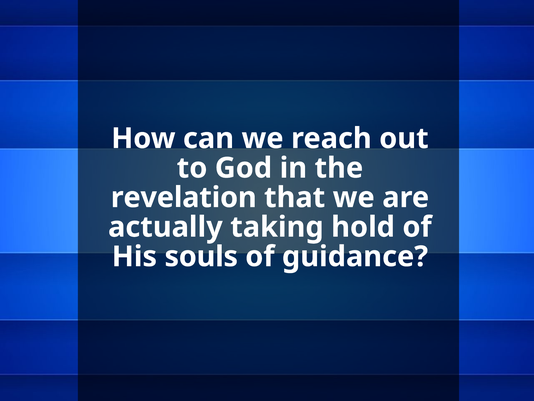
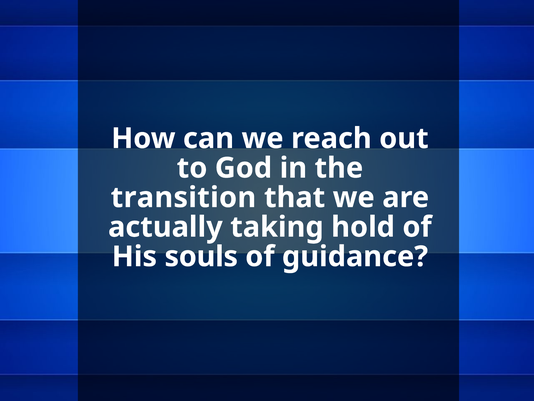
revelation: revelation -> transition (183, 197)
